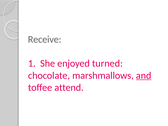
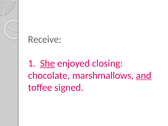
She underline: none -> present (48, 63)
turned: turned -> closing (107, 63)
attend: attend -> signed (69, 87)
